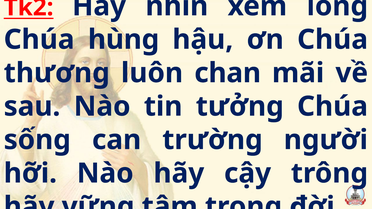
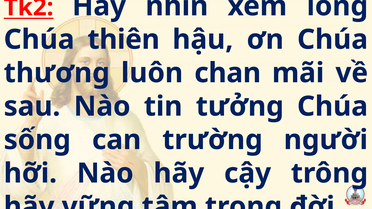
hùng: hùng -> thiên (124, 40)
